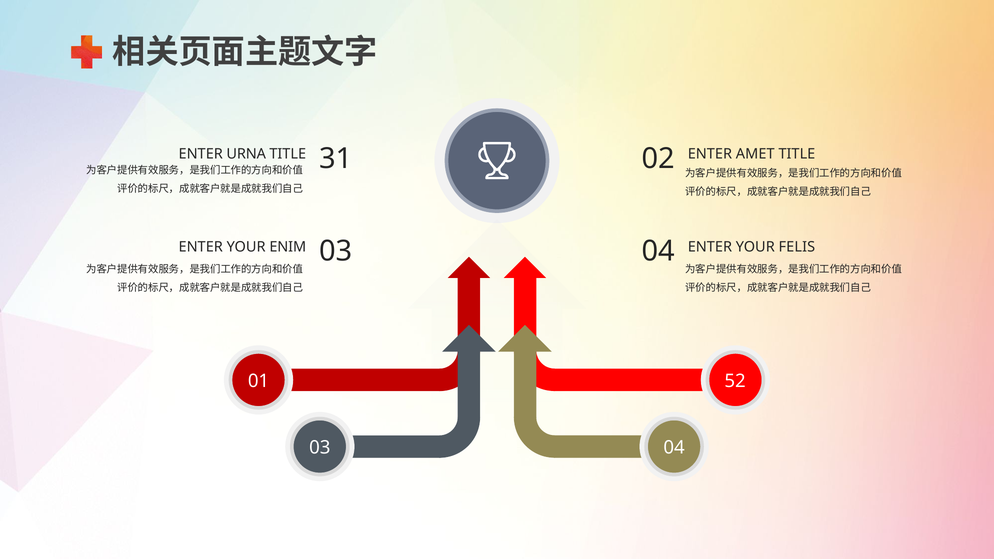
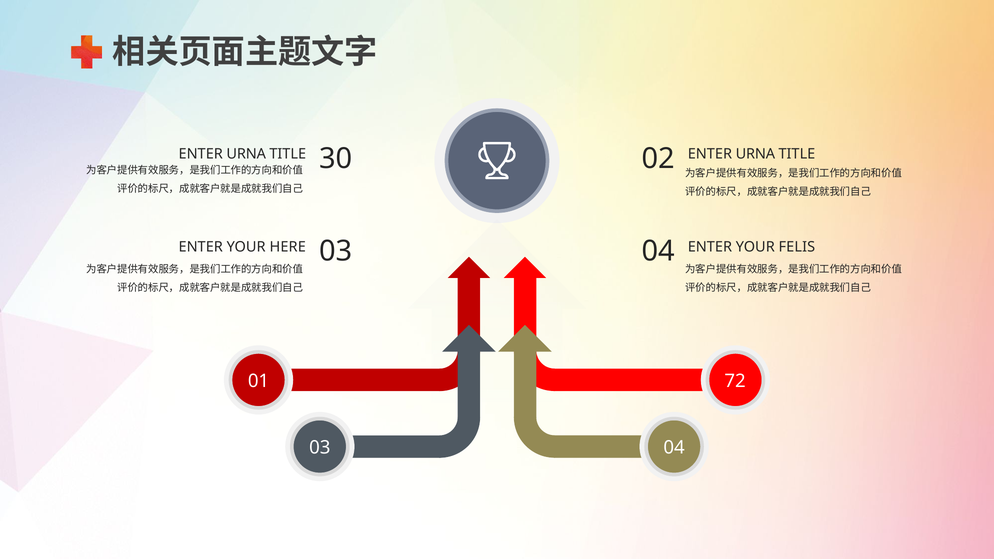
31: 31 -> 30 (336, 159)
AMET: AMET -> URNA (755, 154)
ENIM: ENIM -> HERE (288, 247)
52: 52 -> 72 (735, 381)
